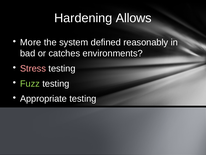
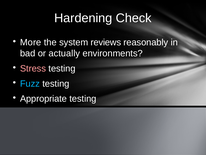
Allows: Allows -> Check (134, 18)
defined: defined -> reviews (106, 42)
catches: catches -> actually (64, 53)
Fuzz colour: light green -> light blue (30, 83)
